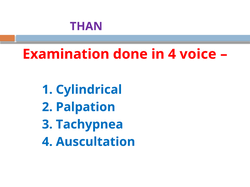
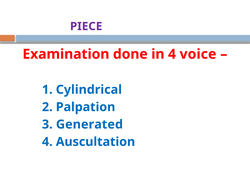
THAN: THAN -> PIECE (86, 26)
Tachypnea: Tachypnea -> Generated (89, 125)
